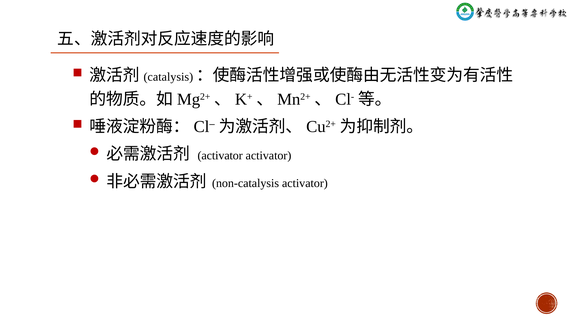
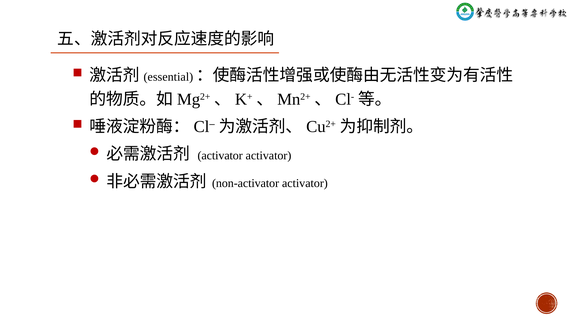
catalysis: catalysis -> essential (168, 77)
non-catalysis: non-catalysis -> non-activator (246, 183)
